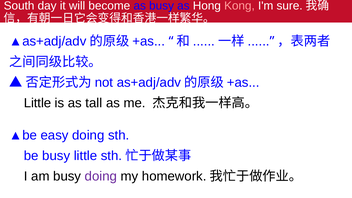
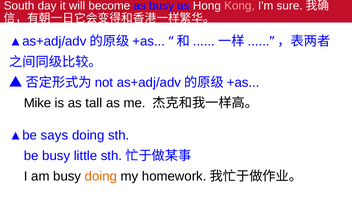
Little: Little -> Mike (38, 103)
easy: easy -> says (54, 135)
doing colour: purple -> orange (101, 176)
